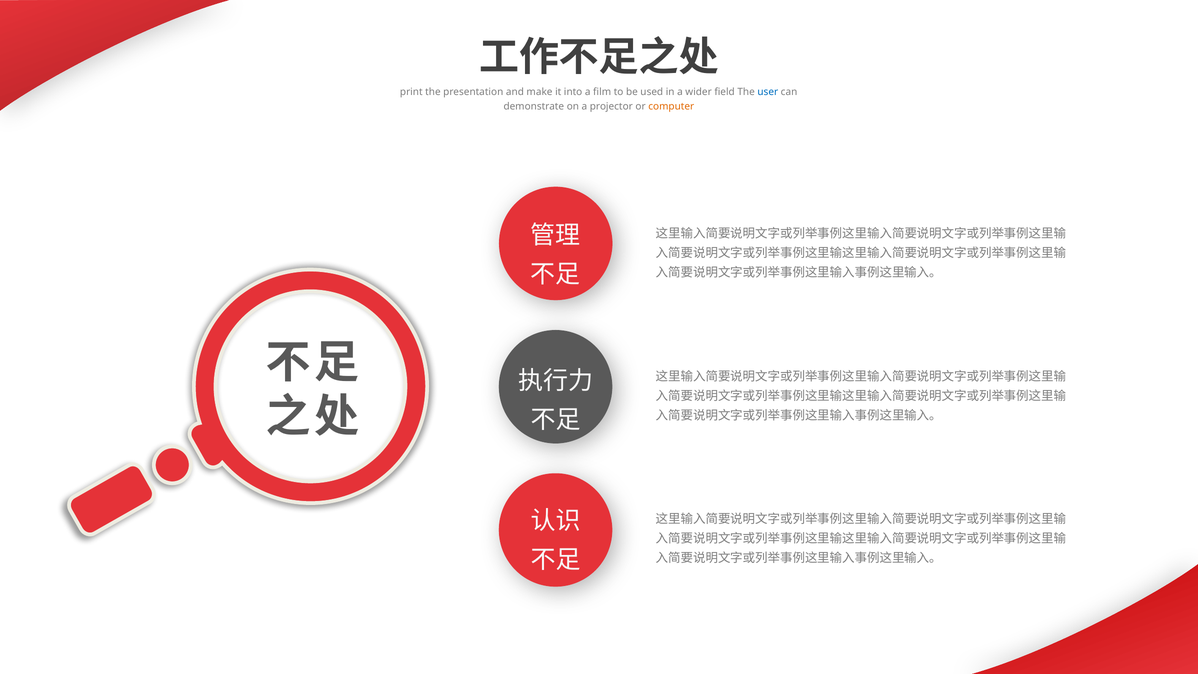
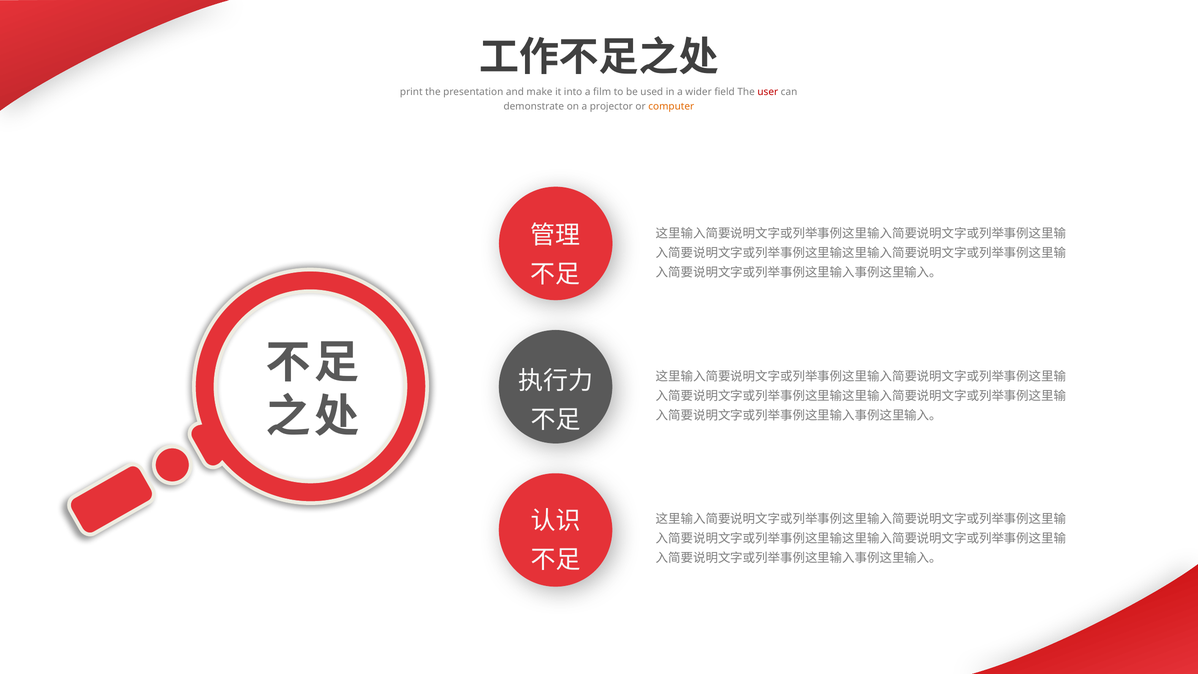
user colour: blue -> red (768, 92)
